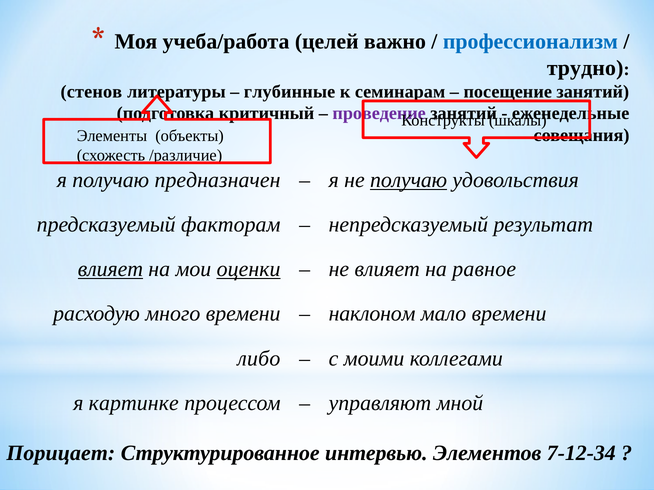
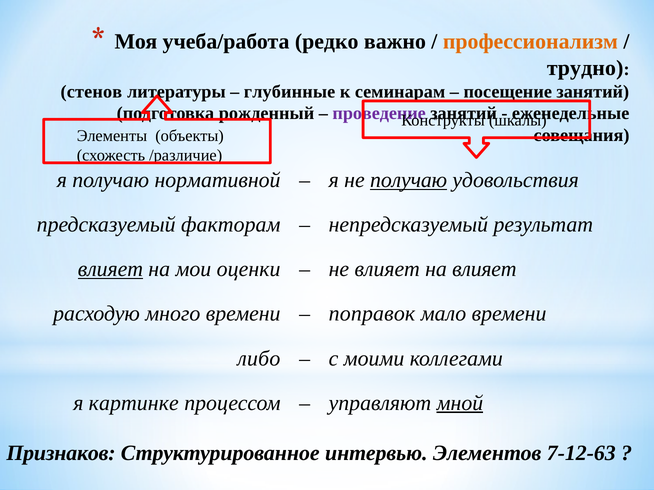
целей: целей -> редко (327, 42)
профессионализм colour: blue -> orange (530, 42)
критичный: критичный -> рожденный (267, 113)
предназначен: предназначен -> нормативной (218, 180)
оценки underline: present -> none (249, 269)
на равное: равное -> влияет (484, 269)
наклоном: наклоном -> поправок (372, 314)
мной underline: none -> present (460, 403)
Порицает: Порицает -> Признаков (61, 454)
7-12-34: 7-12-34 -> 7-12-63 (581, 454)
